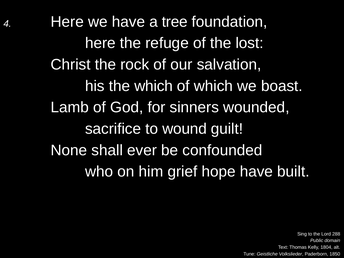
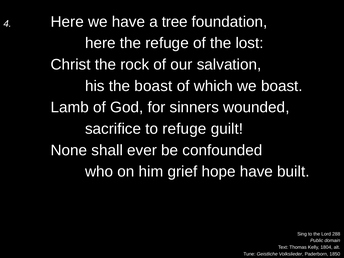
the which: which -> boast (153, 86)
to wound: wound -> refuge (184, 129)
